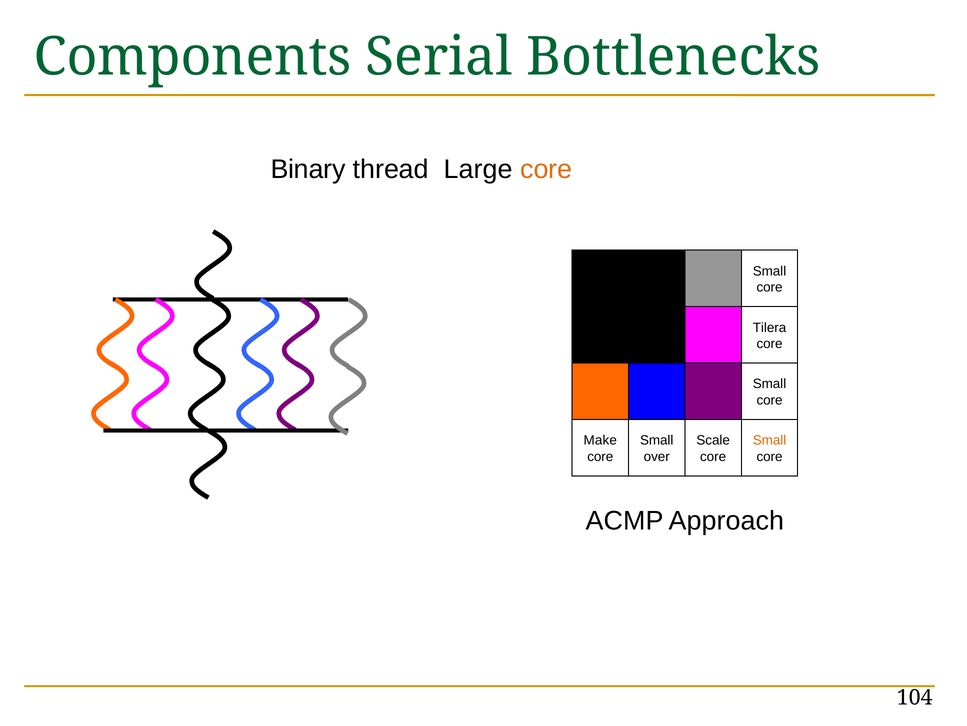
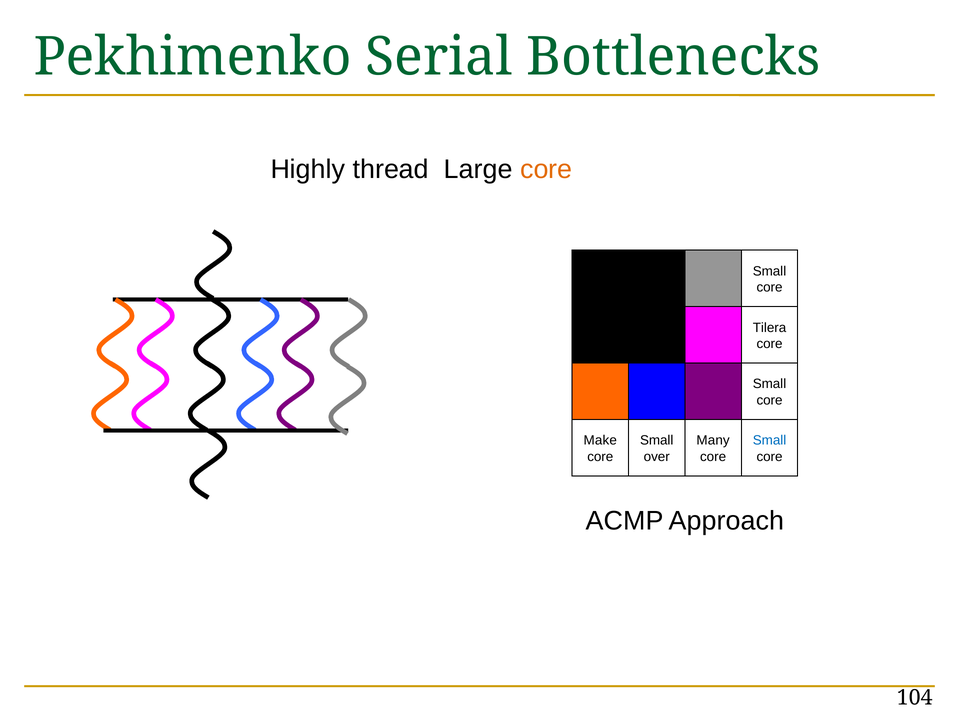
Components: Components -> Pekhimenko (193, 57)
Binary: Binary -> Highly (308, 169)
Scale: Scale -> Many (713, 440)
Small colour: orange -> blue (770, 440)
